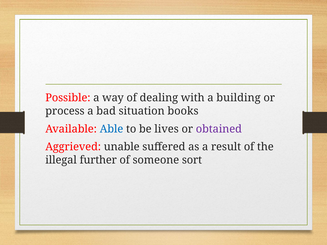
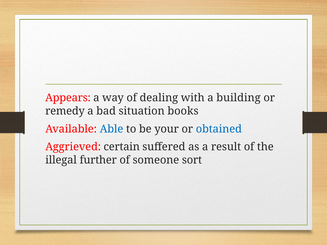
Possible: Possible -> Appears (68, 98)
process: process -> remedy (65, 111)
lives: lives -> your (167, 129)
obtained colour: purple -> blue (219, 129)
unable: unable -> certain (122, 147)
